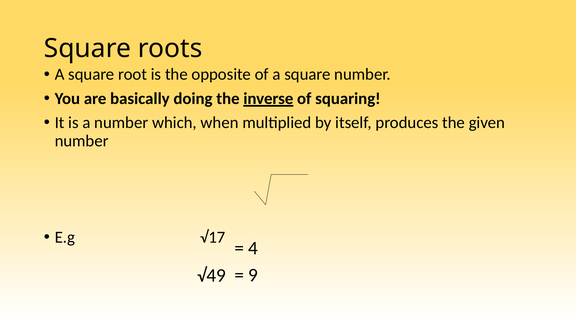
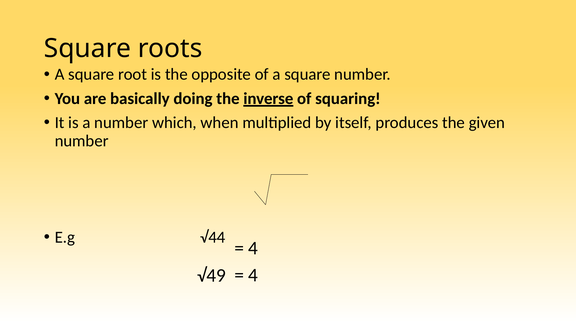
√17: √17 -> √44 (213, 237)
9: 9 -> 4 (253, 275)
